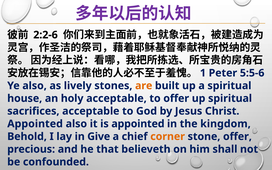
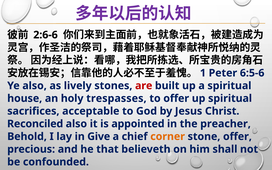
2:2-6: 2:2-6 -> 2:6-6 (46, 35)
5:5-6: 5:5-6 -> 6:5-6 (252, 73)
are colour: orange -> red (144, 86)
holy acceptable: acceptable -> trespasses (116, 98)
Appointed: Appointed -> Reconciled (35, 124)
kingdom: kingdom -> preacher (226, 124)
